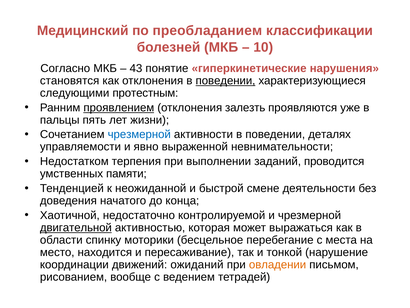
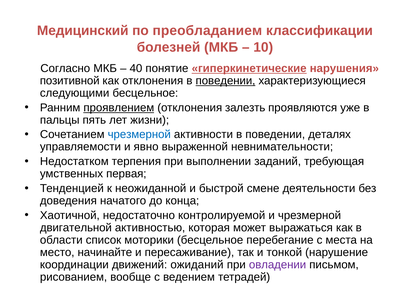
43: 43 -> 40 (136, 68)
гиперкинетические underline: none -> present (249, 68)
становятся: становятся -> позитивной (70, 81)
следующими протестным: протестным -> бесцельное (145, 93)
проводится: проводится -> требующая (334, 161)
памяти: памяти -> первая (126, 174)
двигательной underline: present -> none (76, 227)
спинку: спинку -> список (104, 240)
находится: находится -> начинайте (105, 252)
овладении colour: orange -> purple (278, 264)
